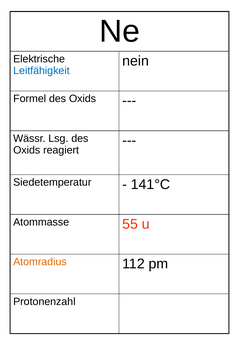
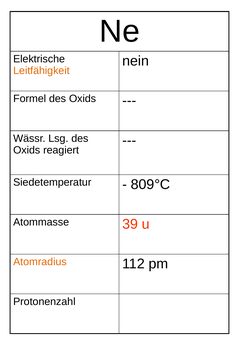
Leitfähigkeit colour: blue -> orange (41, 71)
141°C: 141°C -> 809°C (150, 185)
55: 55 -> 39 (130, 225)
